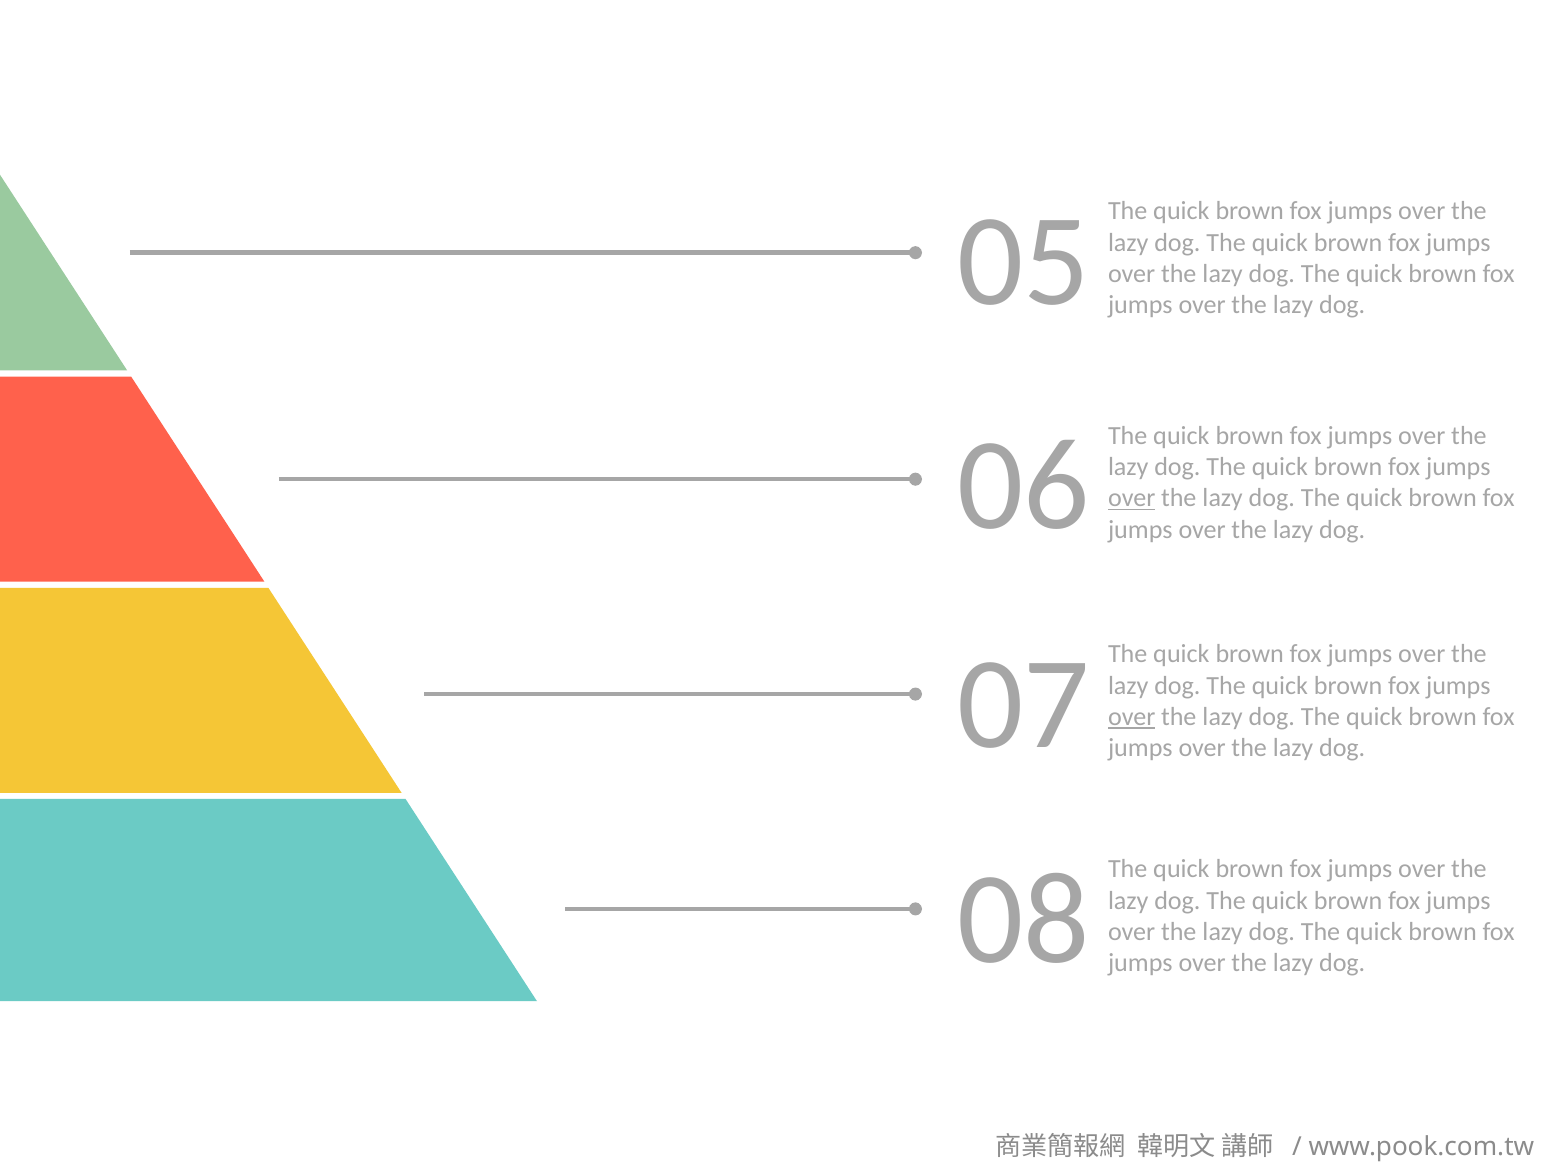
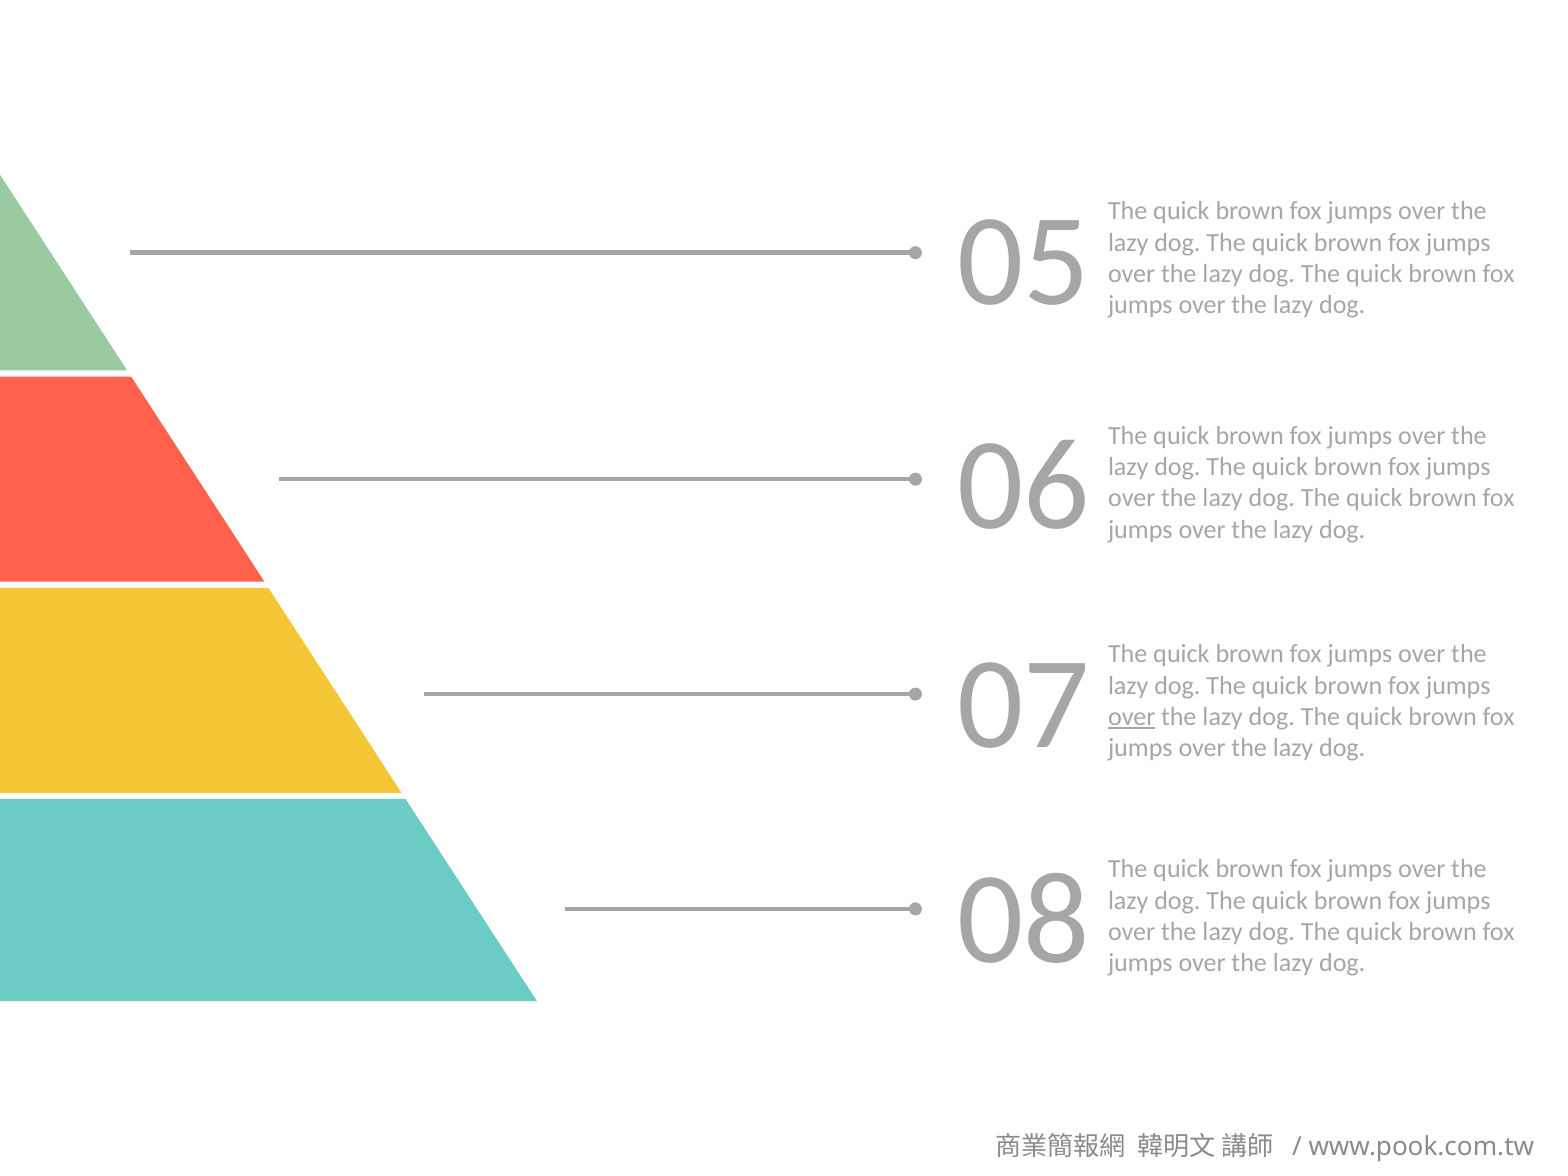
over underline: present -> none (1132, 498)
